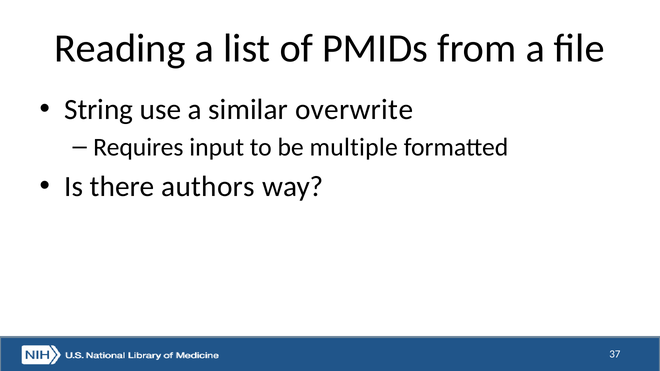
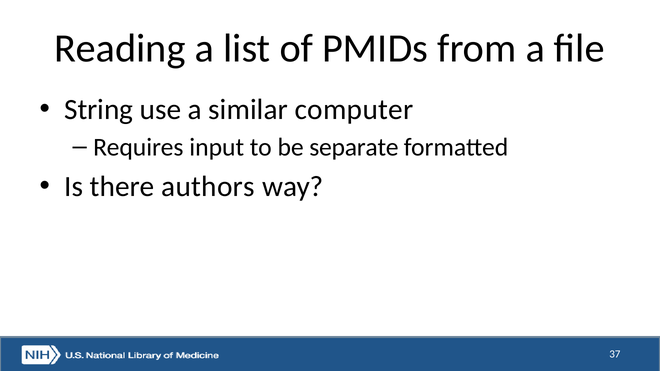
overwrite: overwrite -> computer (354, 110)
multiple: multiple -> separate (354, 147)
